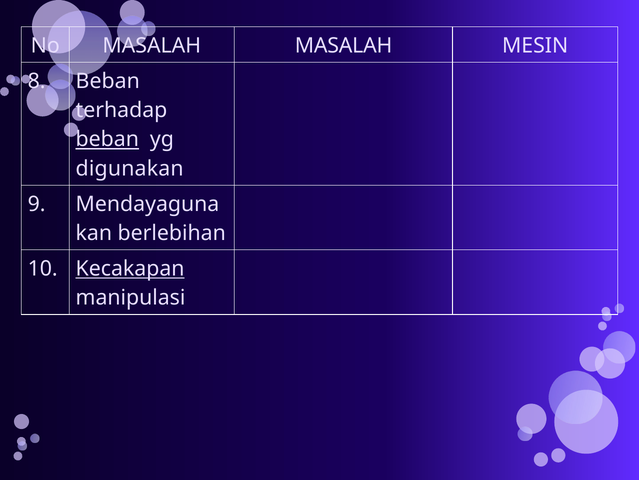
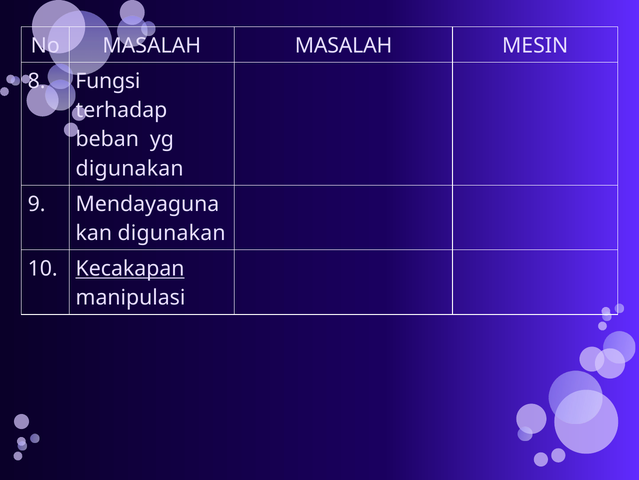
8 Beban: Beban -> Fungsi (108, 81)
beban underline: present -> none (107, 139)
berlebihan: berlebihan -> digunakan (172, 233)
